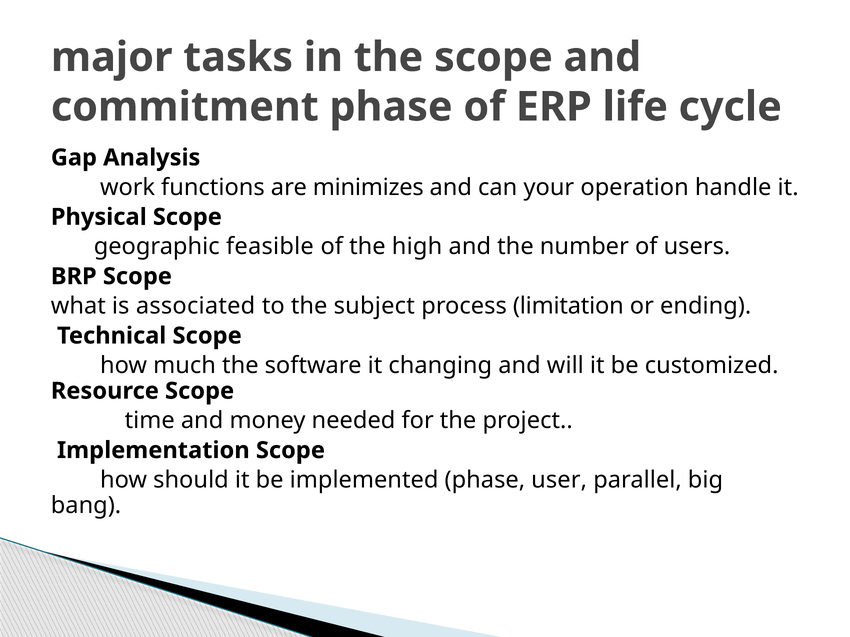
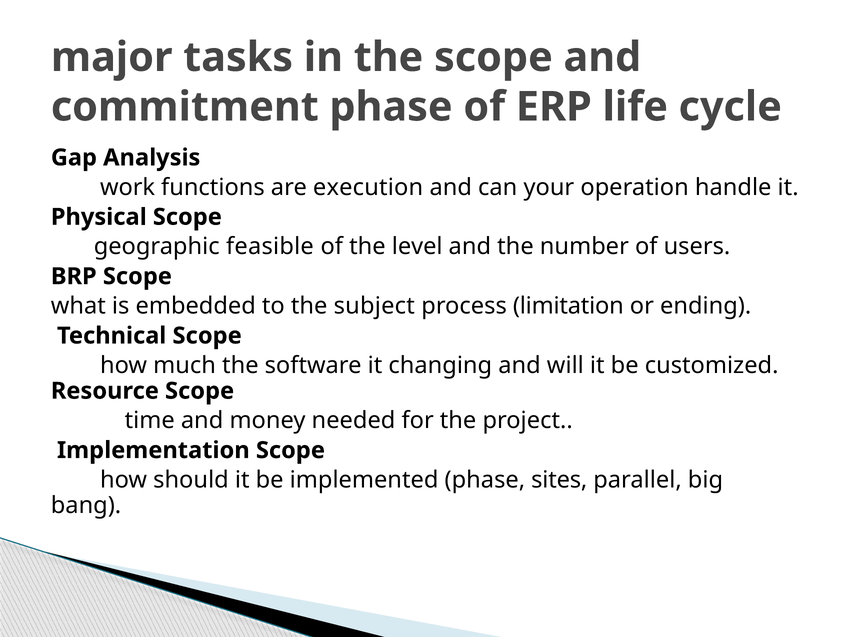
minimizes: minimizes -> execution (368, 187)
high: high -> level (417, 247)
associated: associated -> embedded (196, 306)
user: user -> sites (559, 480)
